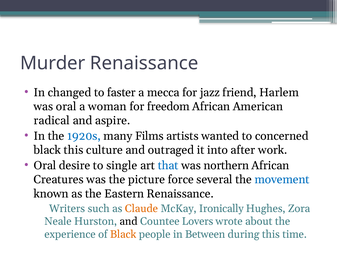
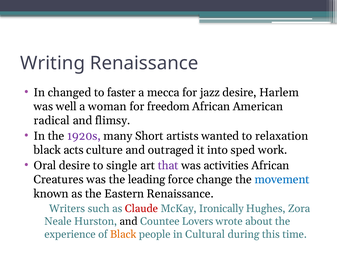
Murder: Murder -> Writing (53, 63)
jazz friend: friend -> desire (240, 92)
was oral: oral -> well (66, 106)
aspire: aspire -> flimsy (113, 120)
1920s colour: blue -> purple (84, 136)
Films: Films -> Short (149, 136)
concerned: concerned -> relaxation (282, 136)
black this: this -> acts (74, 150)
after: after -> sped (243, 150)
that colour: blue -> purple (168, 165)
northern: northern -> activities (226, 165)
picture: picture -> leading (147, 179)
several: several -> change (215, 179)
Claude colour: orange -> red (141, 208)
Between: Between -> Cultural (205, 234)
